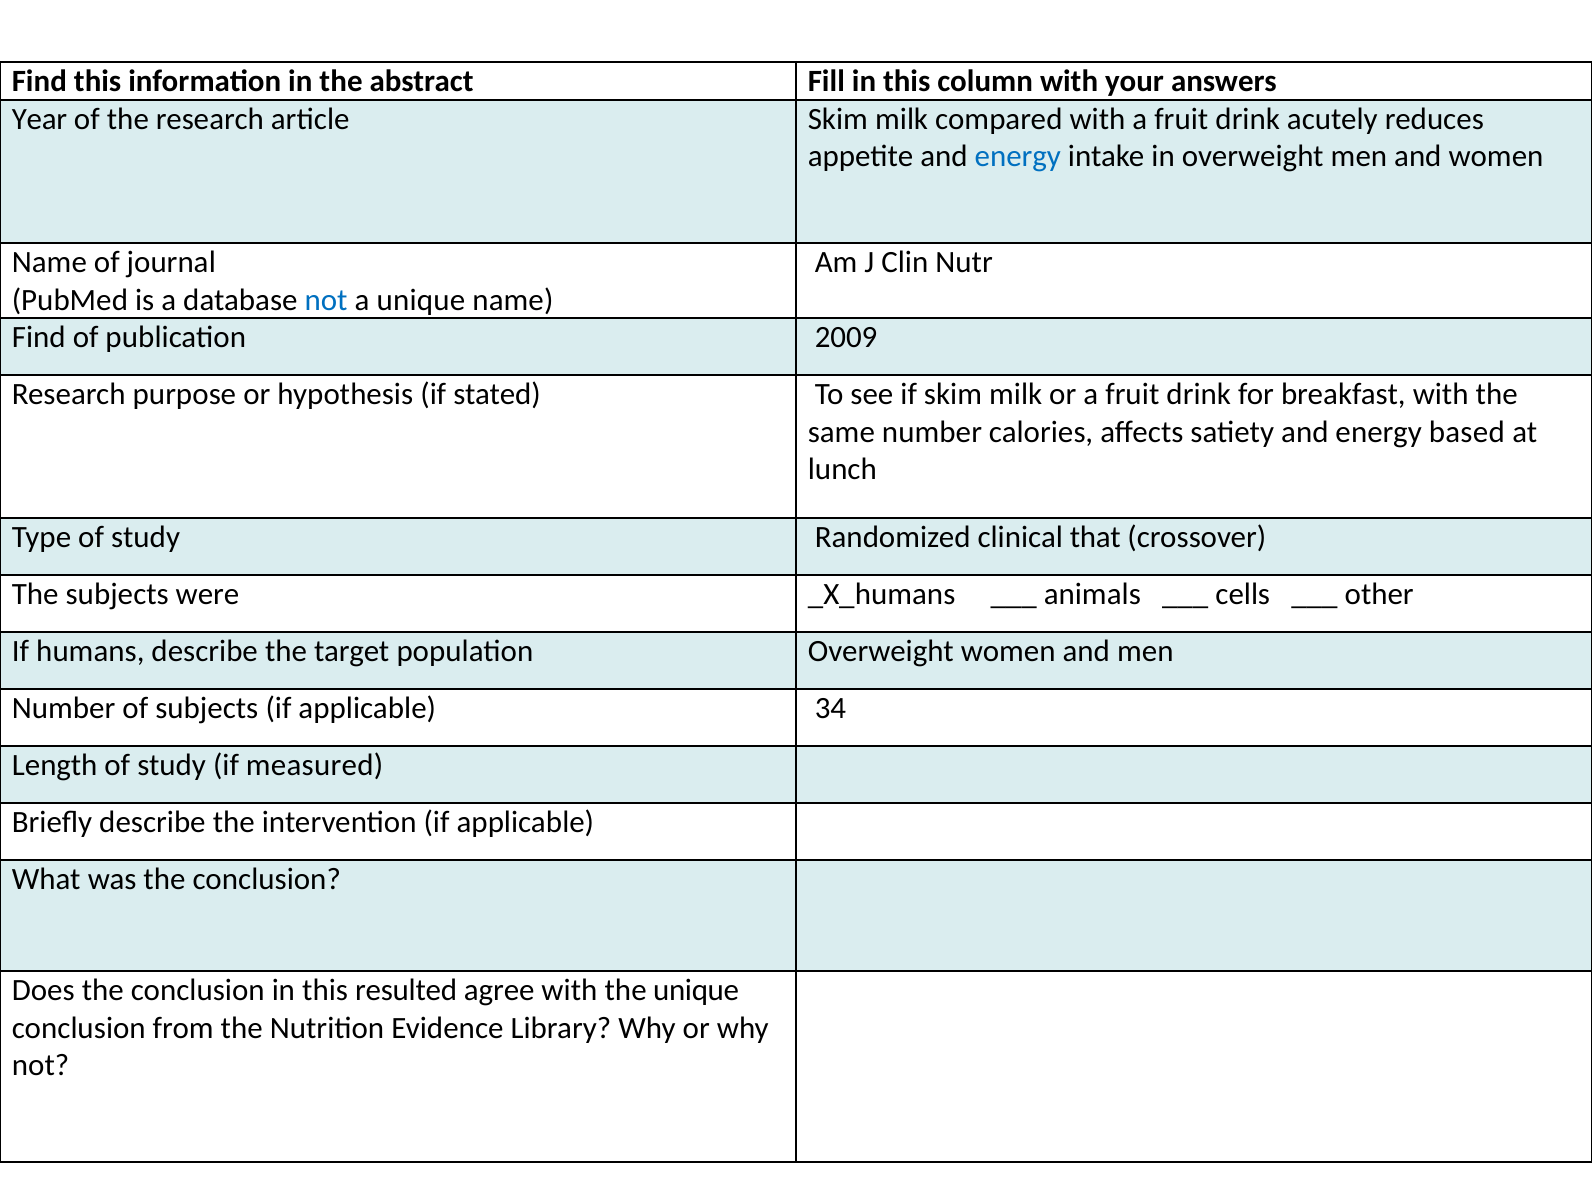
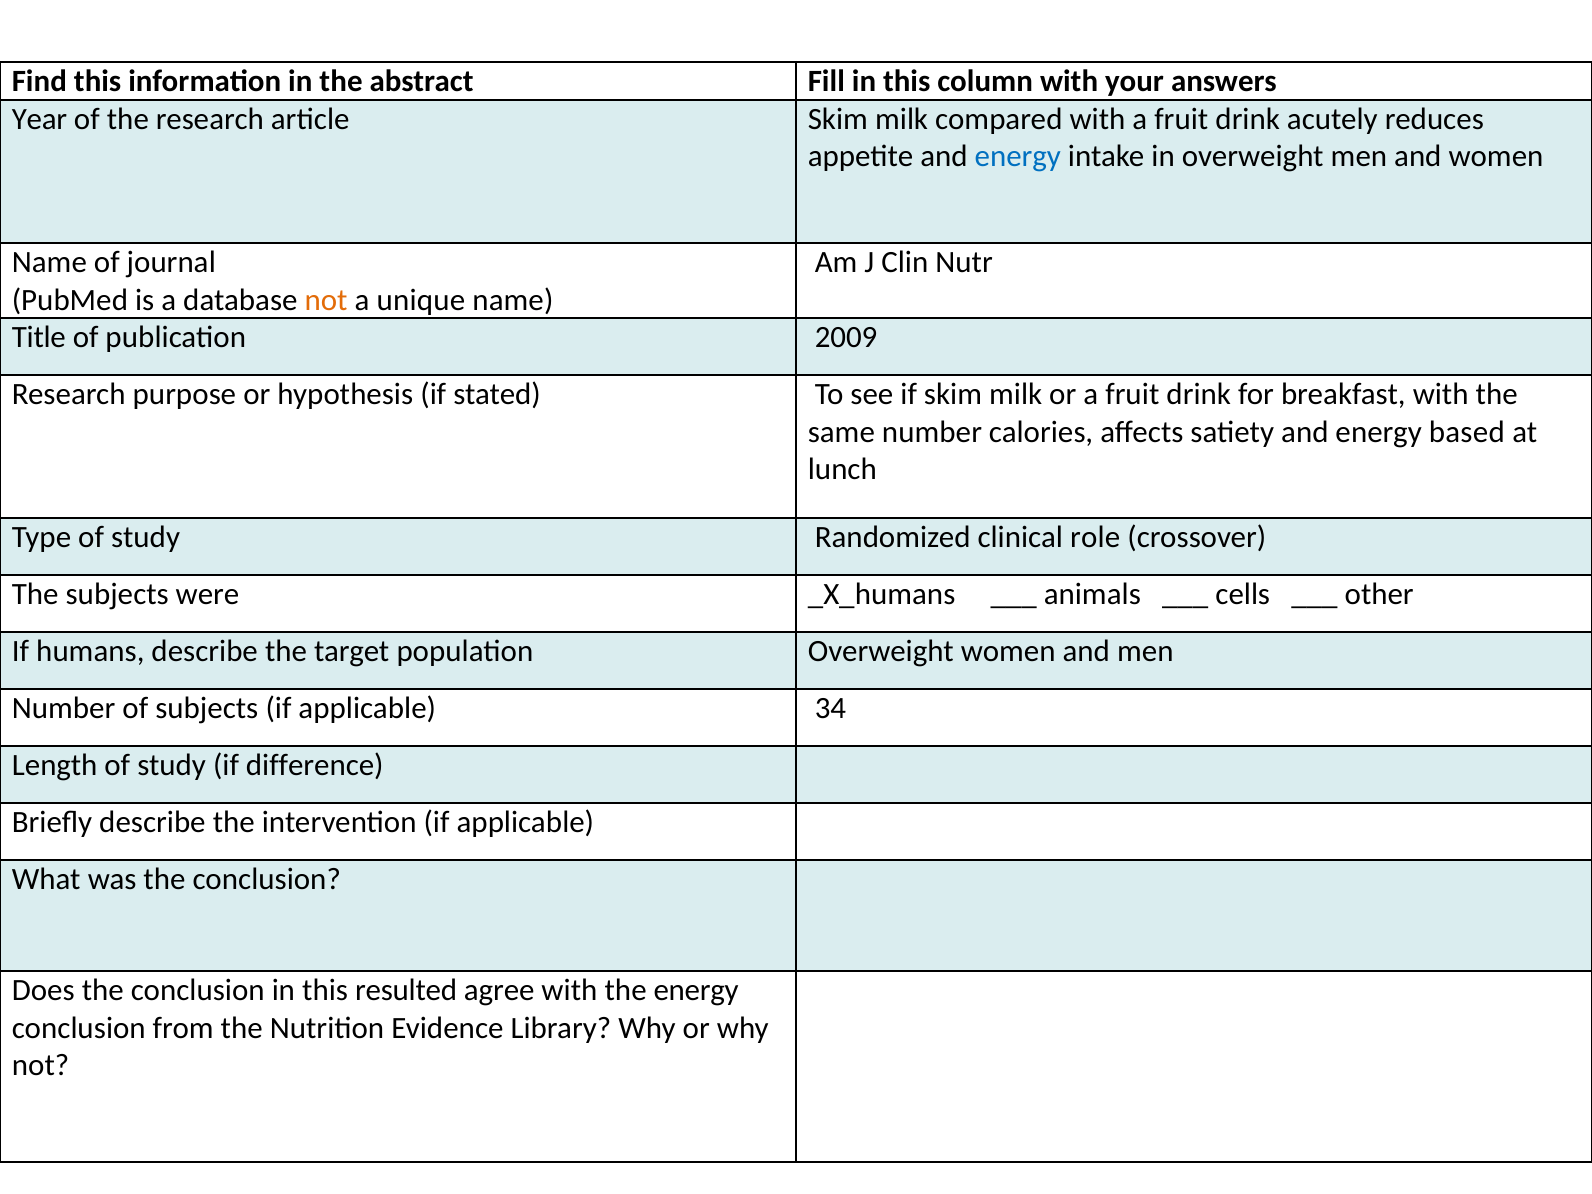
not colour: blue -> orange (326, 300)
Find: Find -> Title (39, 338)
that: that -> role (1095, 538)
measured: measured -> difference (315, 765)
the unique: unique -> energy (696, 990)
